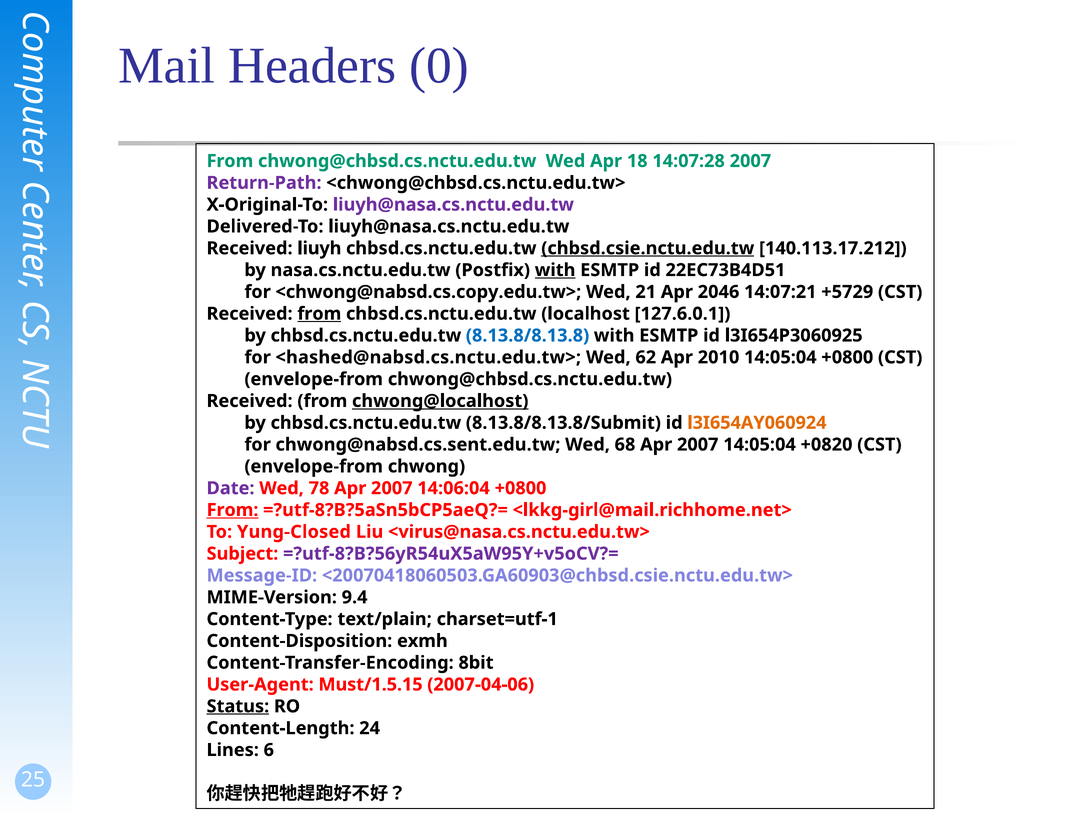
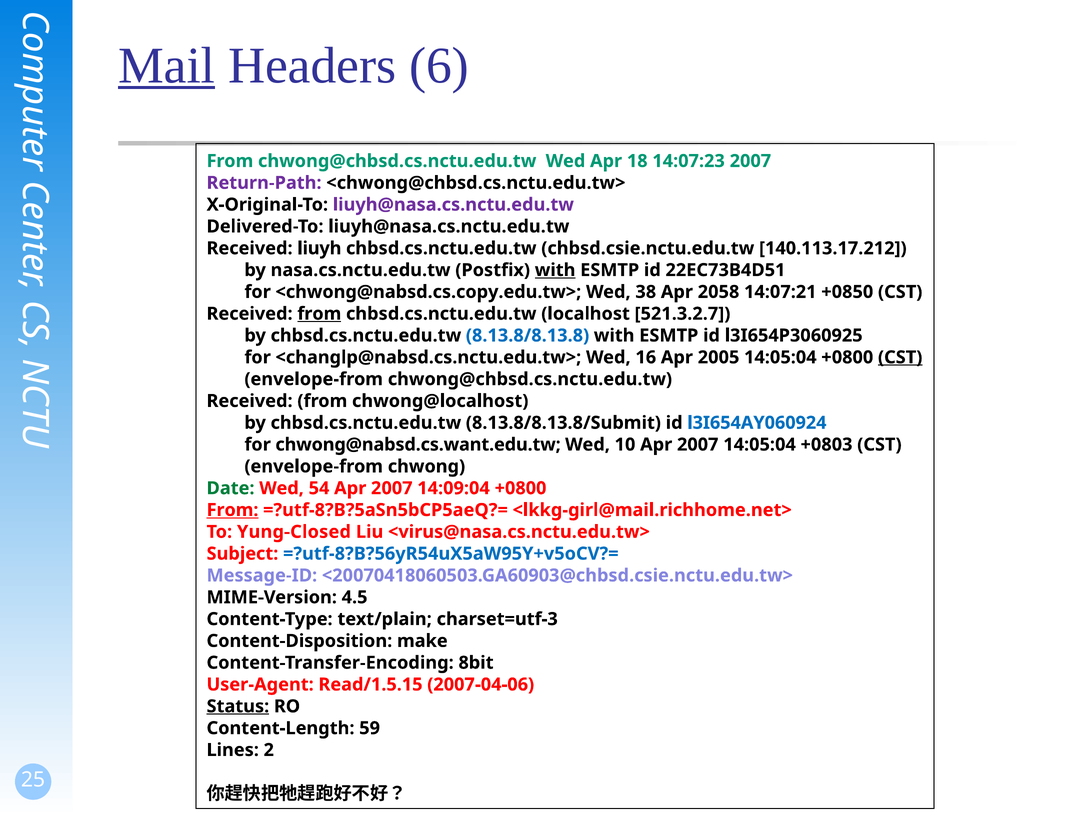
Mail underline: none -> present (167, 66)
0: 0 -> 6 (439, 66)
14:07:28: 14:07:28 -> 14:07:23 (689, 161)
chbsd.csie.nctu.edu.tw underline: present -> none (648, 248)
21: 21 -> 38 (646, 292)
2046: 2046 -> 2058 (719, 292)
+5729: +5729 -> +0850 (847, 292)
127.6.0.1: 127.6.0.1 -> 521.3.2.7 (682, 314)
<hashed@nabsd.cs.nctu.edu.tw>: <hashed@nabsd.cs.nctu.edu.tw> -> <changlp@nabsd.cs.nctu.edu.tw> (428, 357)
62: 62 -> 16 (646, 357)
2010: 2010 -> 2005 (719, 357)
CST underline: none -> present (900, 357)
chwong@localhost underline: present -> none (440, 401)
l3I654AY060924 colour: orange -> blue (757, 423)
chwong@nabsd.cs.sent.edu.tw: chwong@nabsd.cs.sent.edu.tw -> chwong@nabsd.cs.want.edu.tw (418, 445)
68: 68 -> 10 (625, 445)
+0820: +0820 -> +0803 (826, 445)
Date colour: purple -> green (231, 488)
78: 78 -> 54 (319, 488)
14:06:04: 14:06:04 -> 14:09:04 (454, 488)
=?utf-8?B?56yR54uX5aW95Y+v5oCV?= colour: purple -> blue (451, 554)
9.4: 9.4 -> 4.5 (355, 597)
charset=utf-1: charset=utf-1 -> charset=utf-3 (497, 619)
exmh: exmh -> make (422, 641)
Must/1.5.15: Must/1.5.15 -> Read/1.5.15 (371, 685)
24: 24 -> 59 (370, 728)
6: 6 -> 2 (269, 750)
